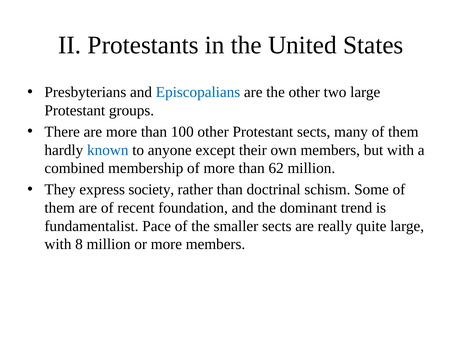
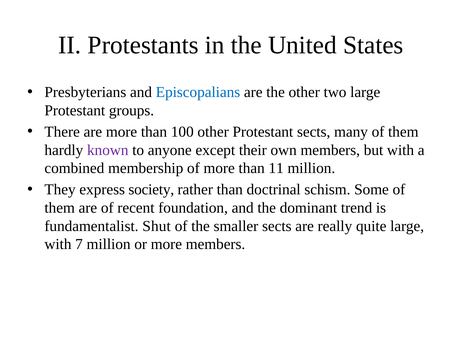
known colour: blue -> purple (108, 150)
62: 62 -> 11 (276, 168)
Pace: Pace -> Shut (157, 226)
8: 8 -> 7 (79, 244)
